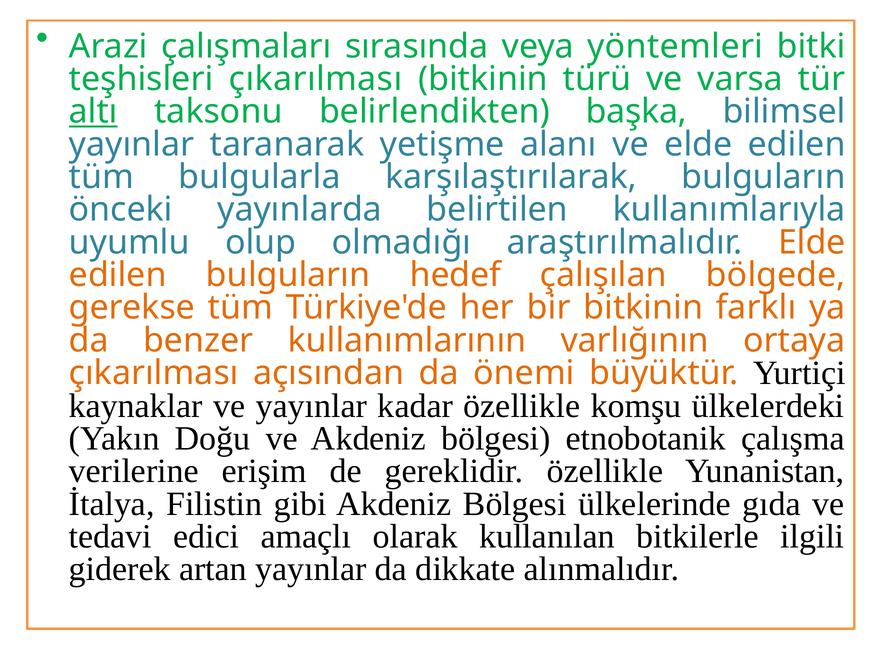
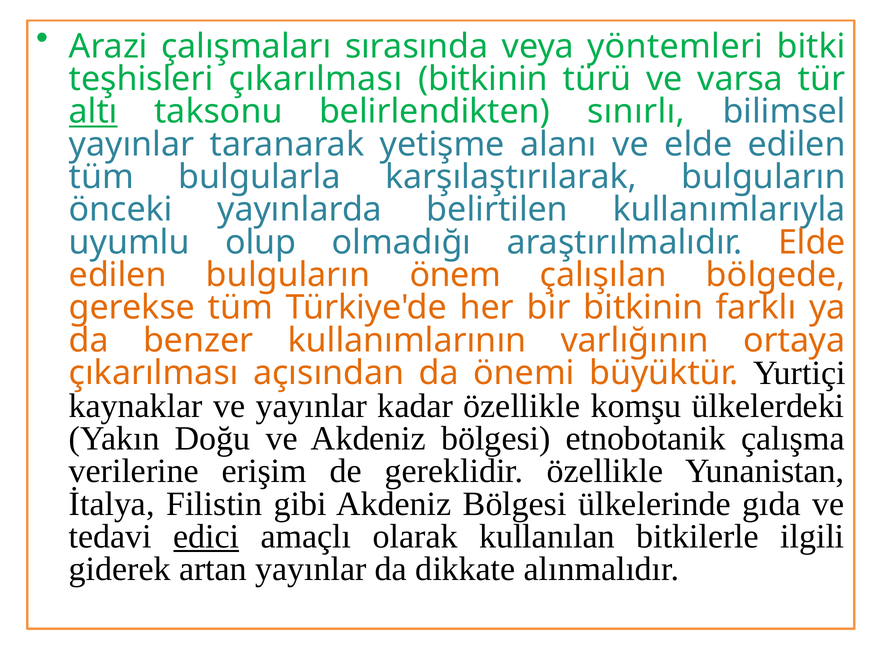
başka: başka -> sınırlı (636, 112)
hedef: hedef -> önem (455, 275)
edici underline: none -> present (206, 537)
